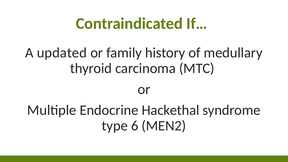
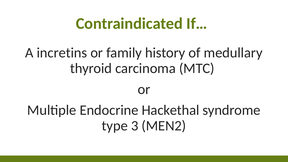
updated: updated -> incretins (62, 53)
6: 6 -> 3 (135, 126)
